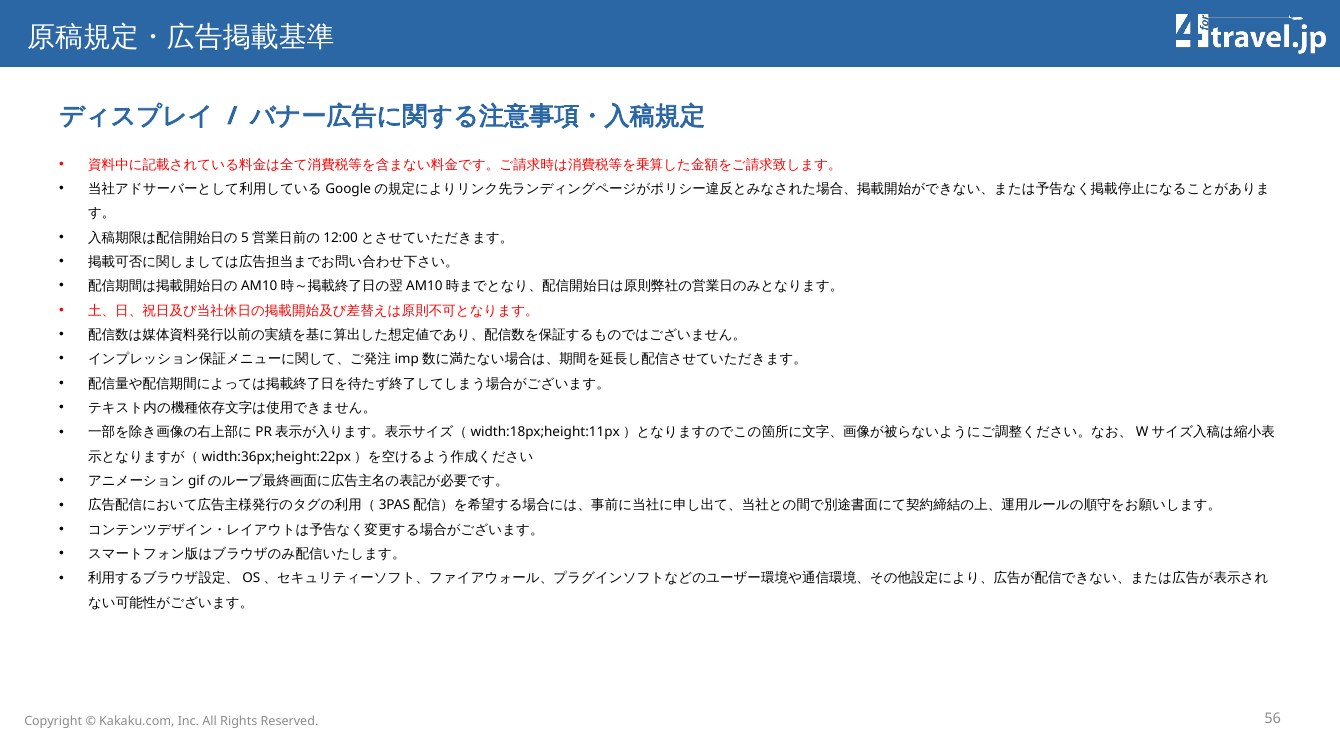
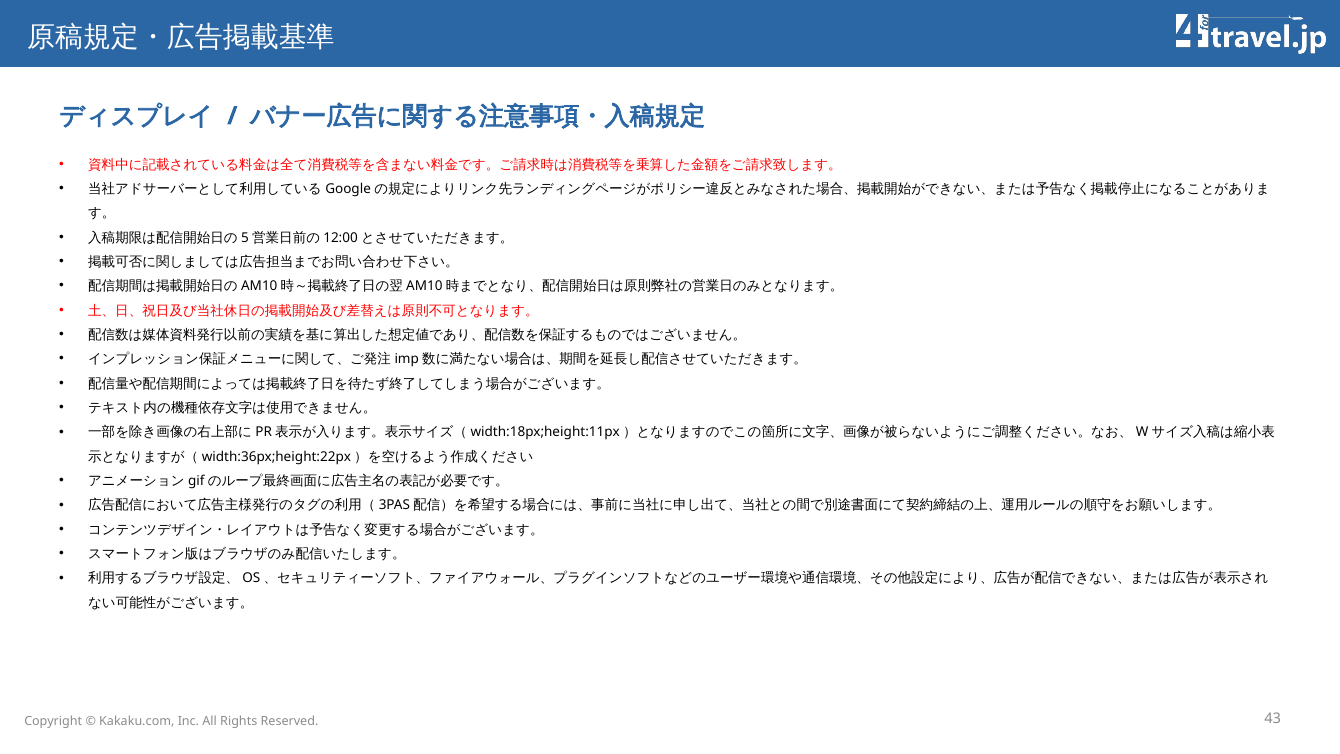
56: 56 -> 43 (1273, 719)
